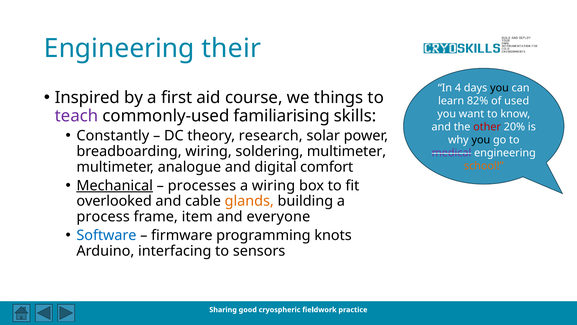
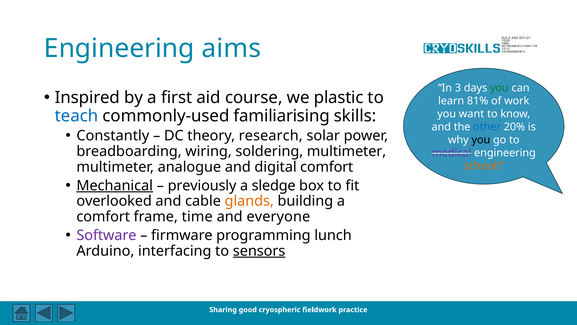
their: their -> aims (231, 48)
4: 4 -> 3 (458, 88)
you colour: black -> green (499, 88)
things: things -> plastic (339, 98)
82%: 82% -> 81% (478, 101)
used: used -> work (517, 101)
teach colour: purple -> blue (77, 116)
other colour: red -> blue (487, 127)
processes: processes -> previously (202, 185)
a wiring: wiring -> sledge (274, 185)
process: process -> comfort (103, 216)
item: item -> time (197, 216)
Software colour: blue -> purple (106, 235)
knots: knots -> lunch (333, 235)
sensors underline: none -> present (259, 251)
